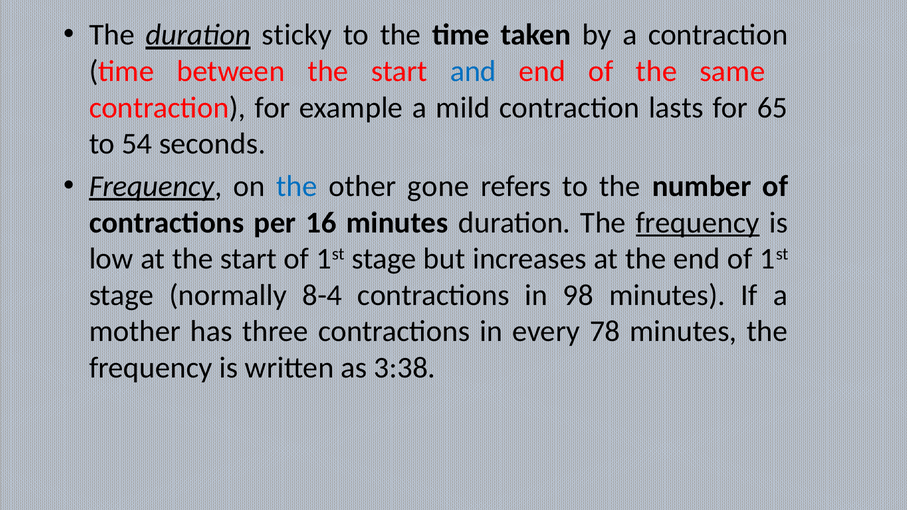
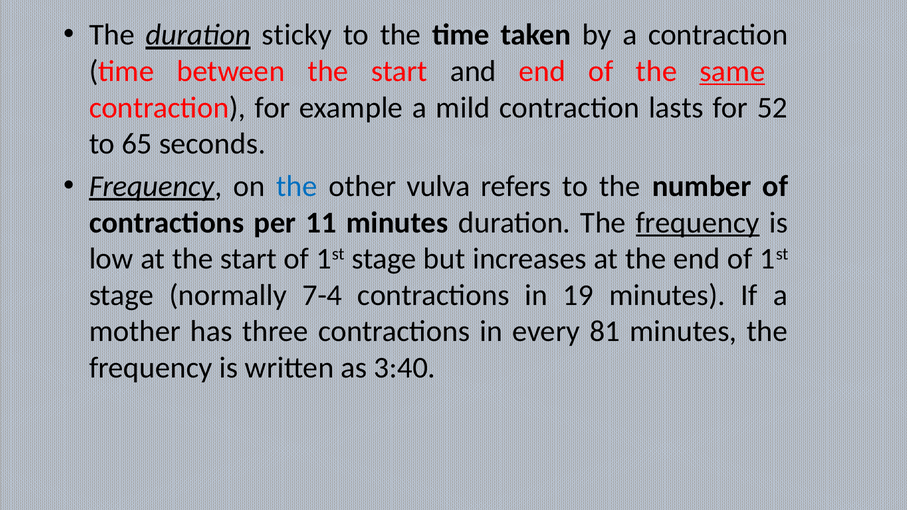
and colour: blue -> black (473, 71)
same underline: none -> present (732, 71)
65: 65 -> 52 (772, 108)
54: 54 -> 65 (137, 144)
gone: gone -> vulva (439, 186)
16: 16 -> 11 (321, 223)
8-4: 8-4 -> 7-4 (322, 295)
98: 98 -> 19 (578, 295)
78: 78 -> 81 (605, 332)
3:38: 3:38 -> 3:40 (405, 368)
